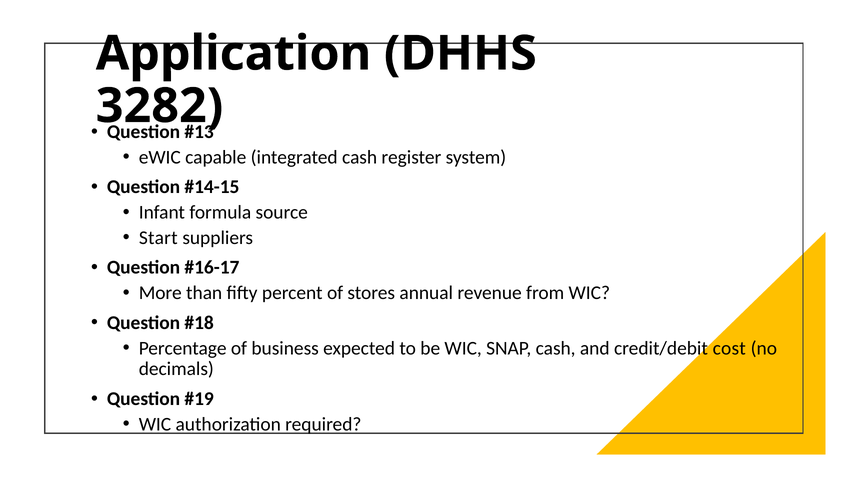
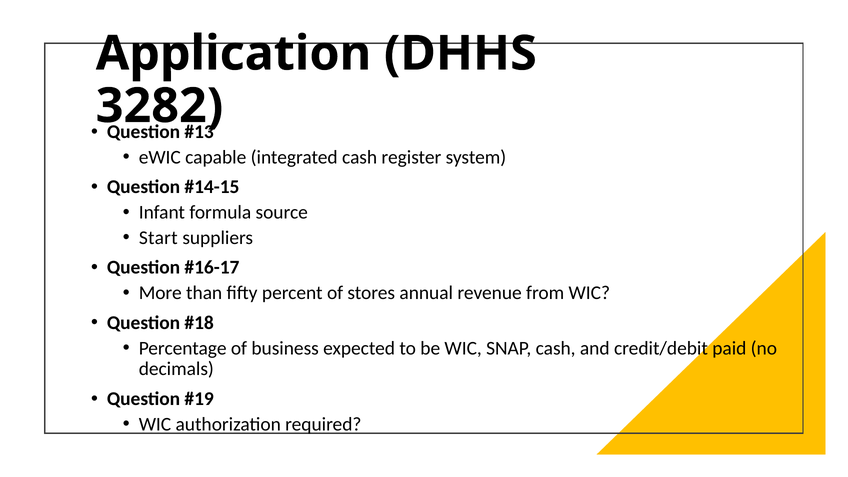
cost: cost -> paid (729, 348)
